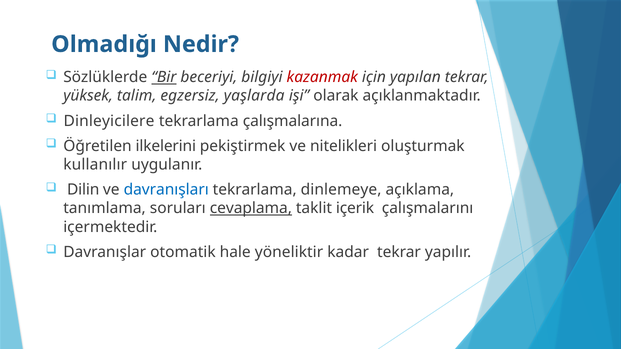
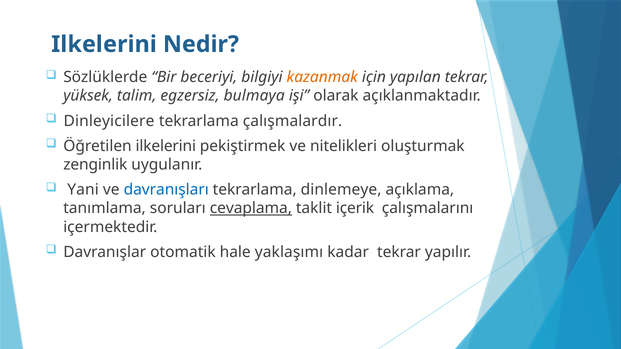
Olmadığı: Olmadığı -> Ilkelerini (104, 44)
Bir underline: present -> none (164, 77)
kazanmak colour: red -> orange (322, 77)
yaşlarda: yaşlarda -> bulmaya (254, 96)
çalışmalarına: çalışmalarına -> çalışmalardır (292, 121)
kullanılır: kullanılır -> zenginlik (95, 165)
Dilin: Dilin -> Yani (83, 190)
yöneliktir: yöneliktir -> yaklaşımı (289, 252)
